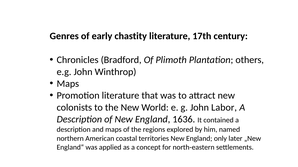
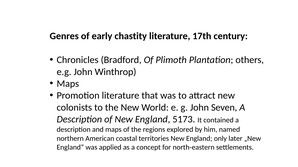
Labor: Labor -> Seven (224, 108)
1636: 1636 -> 5173 (184, 120)
